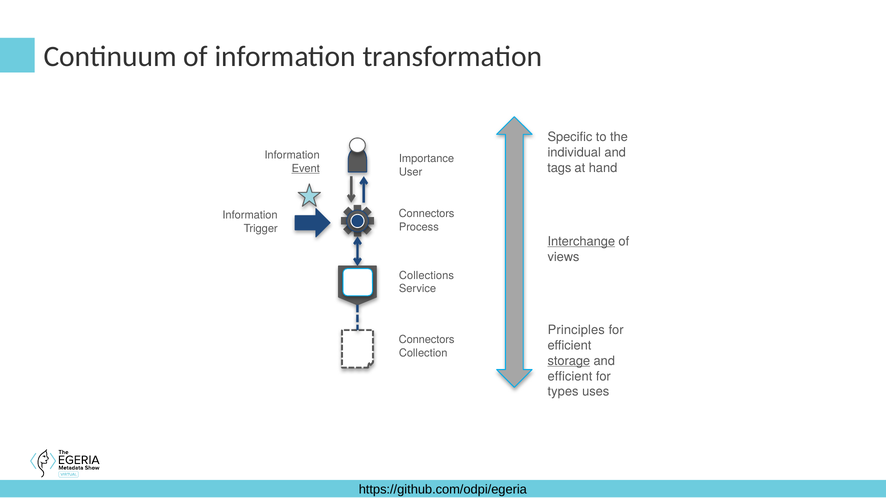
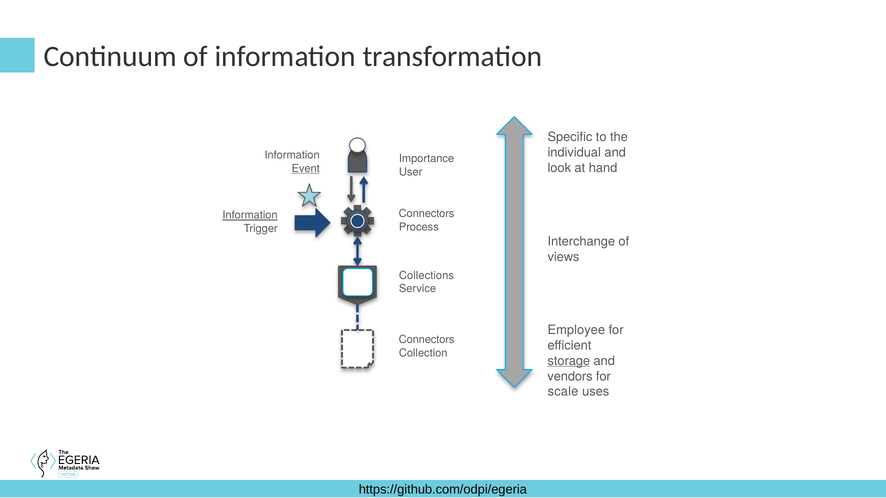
tags: tags -> look (559, 168)
Information underline: none -> present (250, 215)
Interchange underline: present -> none (581, 241)
Principles: Principles -> Employee (576, 330)
efficient: efficient -> vendors (570, 377)
types: types -> scale (563, 392)
